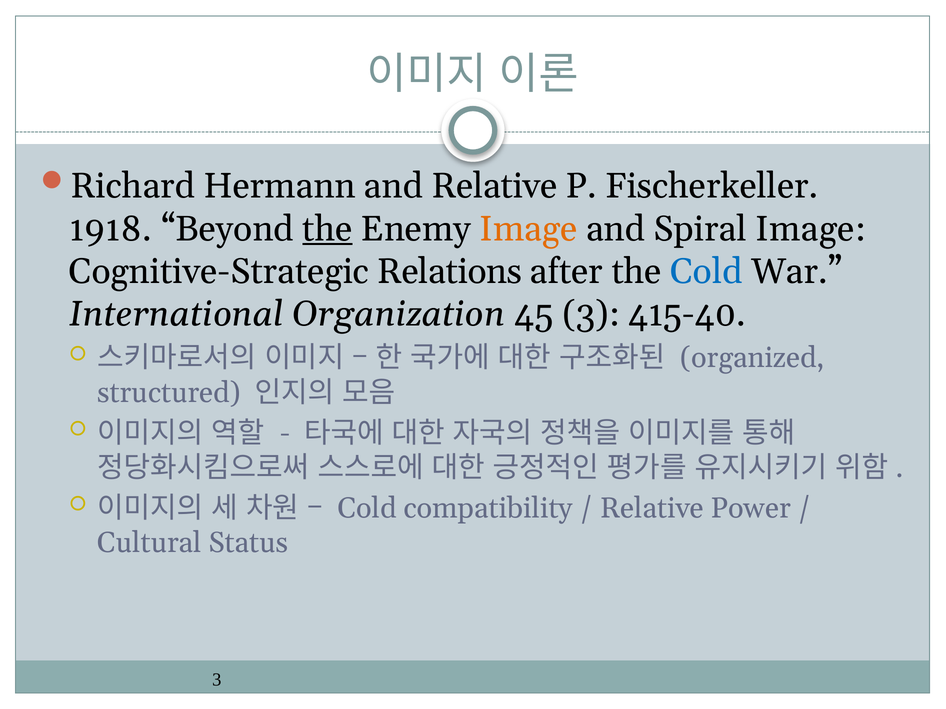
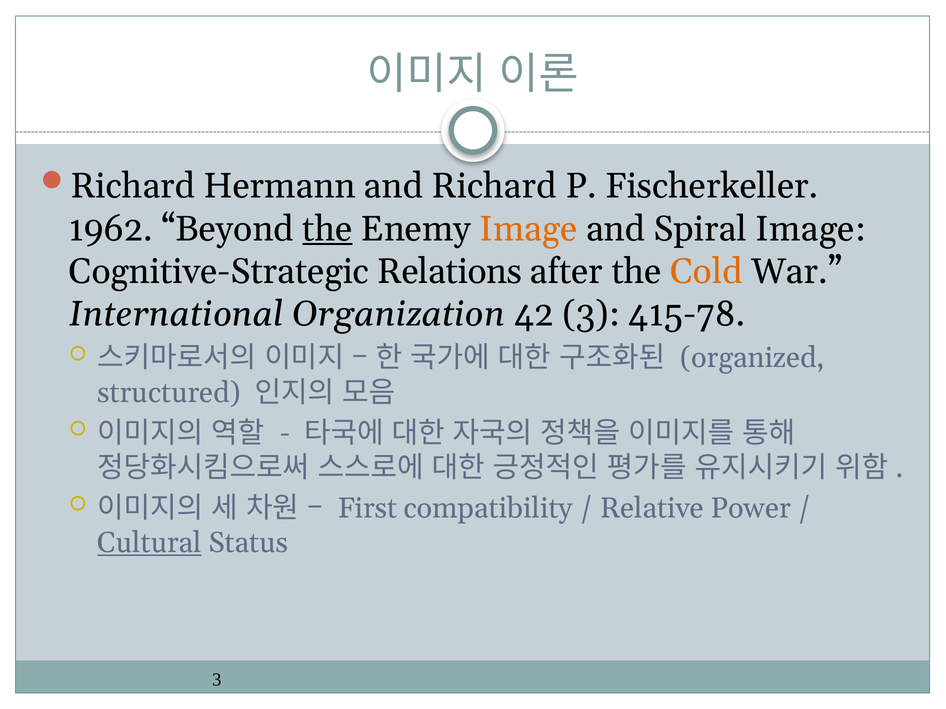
and Relative: Relative -> Richard (494, 186)
1918: 1918 -> 1962 (111, 229)
Cold colour: blue -> orange (706, 272)
45: 45 -> 42 (534, 314)
415-40: 415-40 -> 415-78 (687, 314)
Cold: Cold -> First (367, 508)
Cultural underline: none -> present (149, 543)
